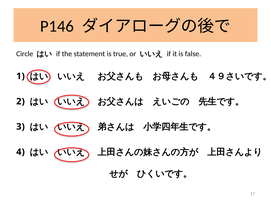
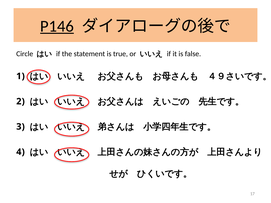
P146 underline: none -> present (57, 26)
